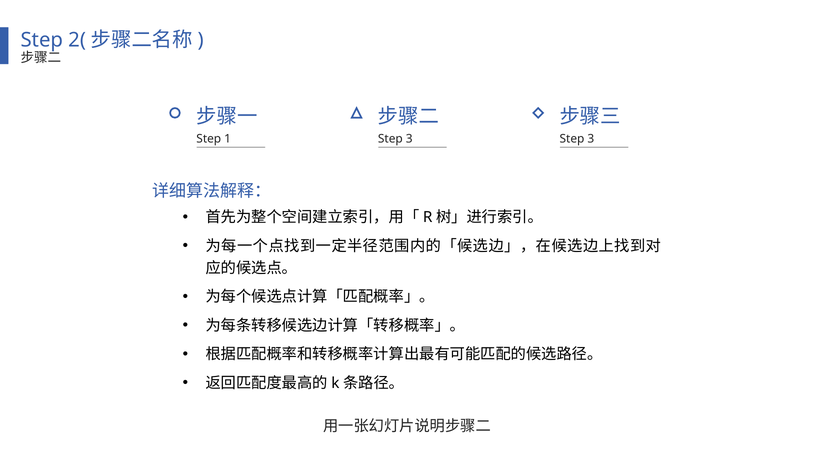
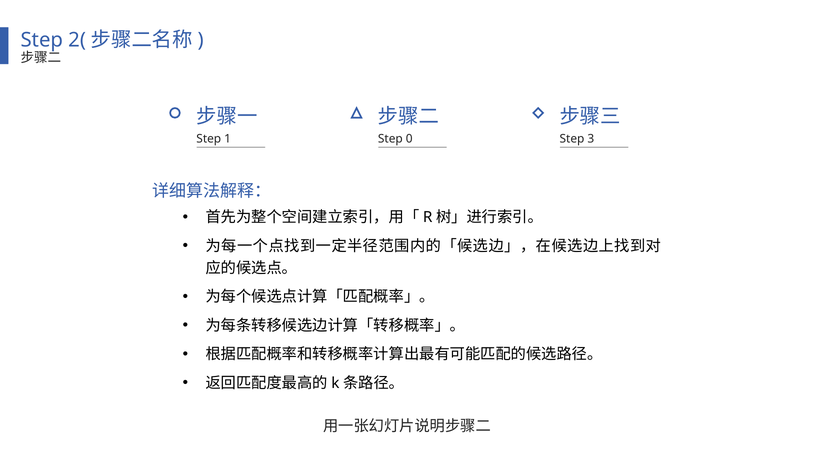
3: 3 -> 0 (409, 139)
